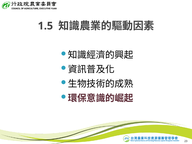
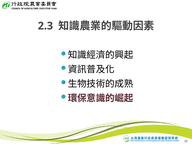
1.5: 1.5 -> 2.3 (45, 26)
